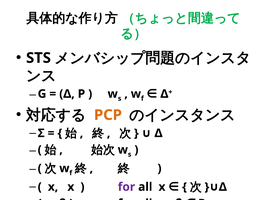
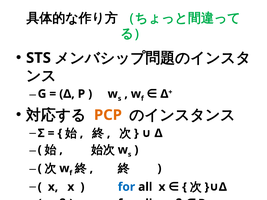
for colour: purple -> blue (126, 187)
